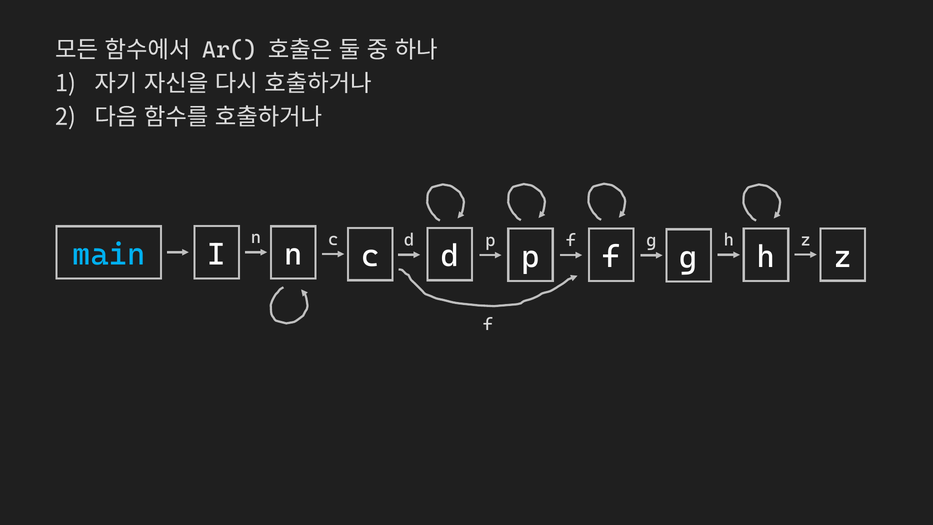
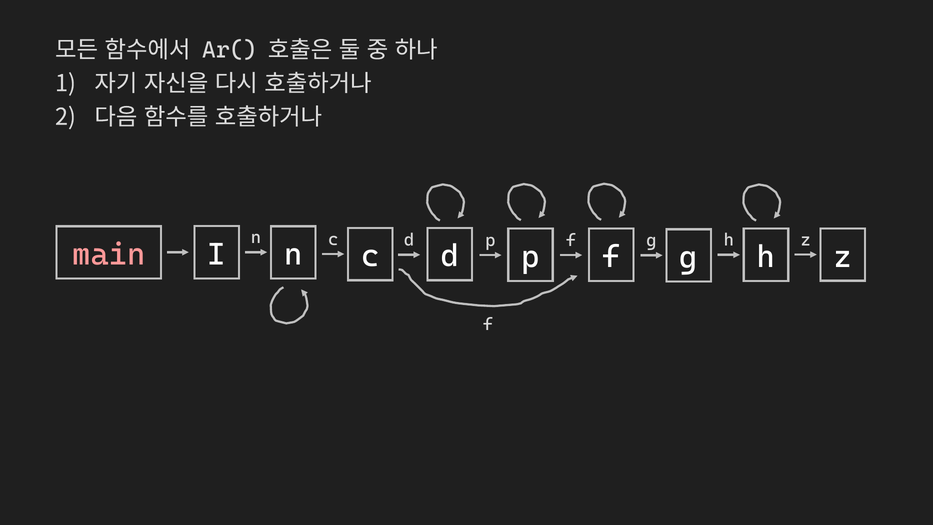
main colour: light blue -> pink (109, 255)
